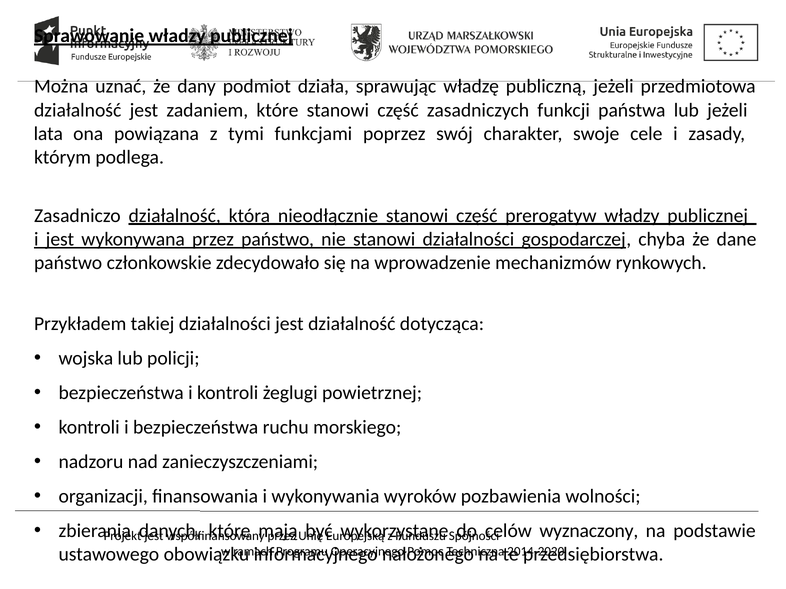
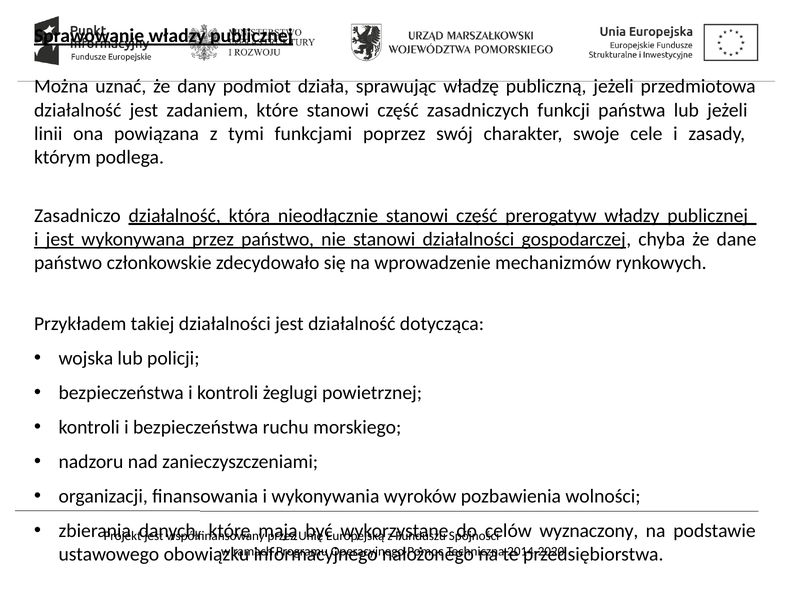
lata: lata -> linii (48, 134)
